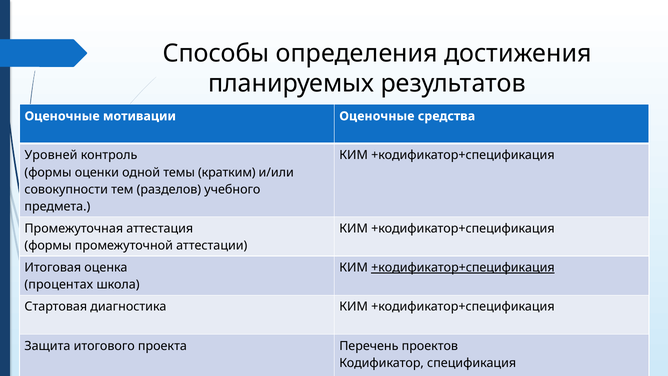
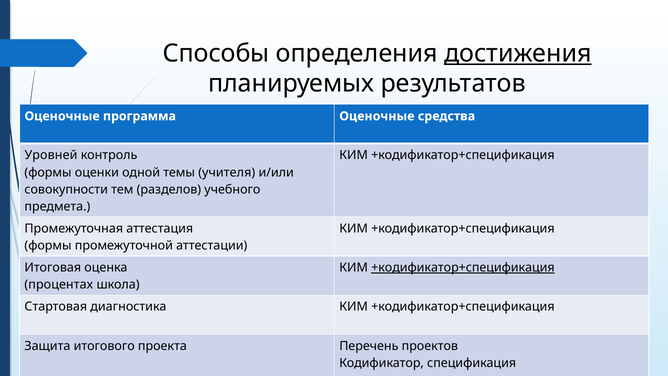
достижения underline: none -> present (518, 53)
мотивации: мотивации -> программа (139, 116)
кратким: кратким -> учителя (227, 172)
